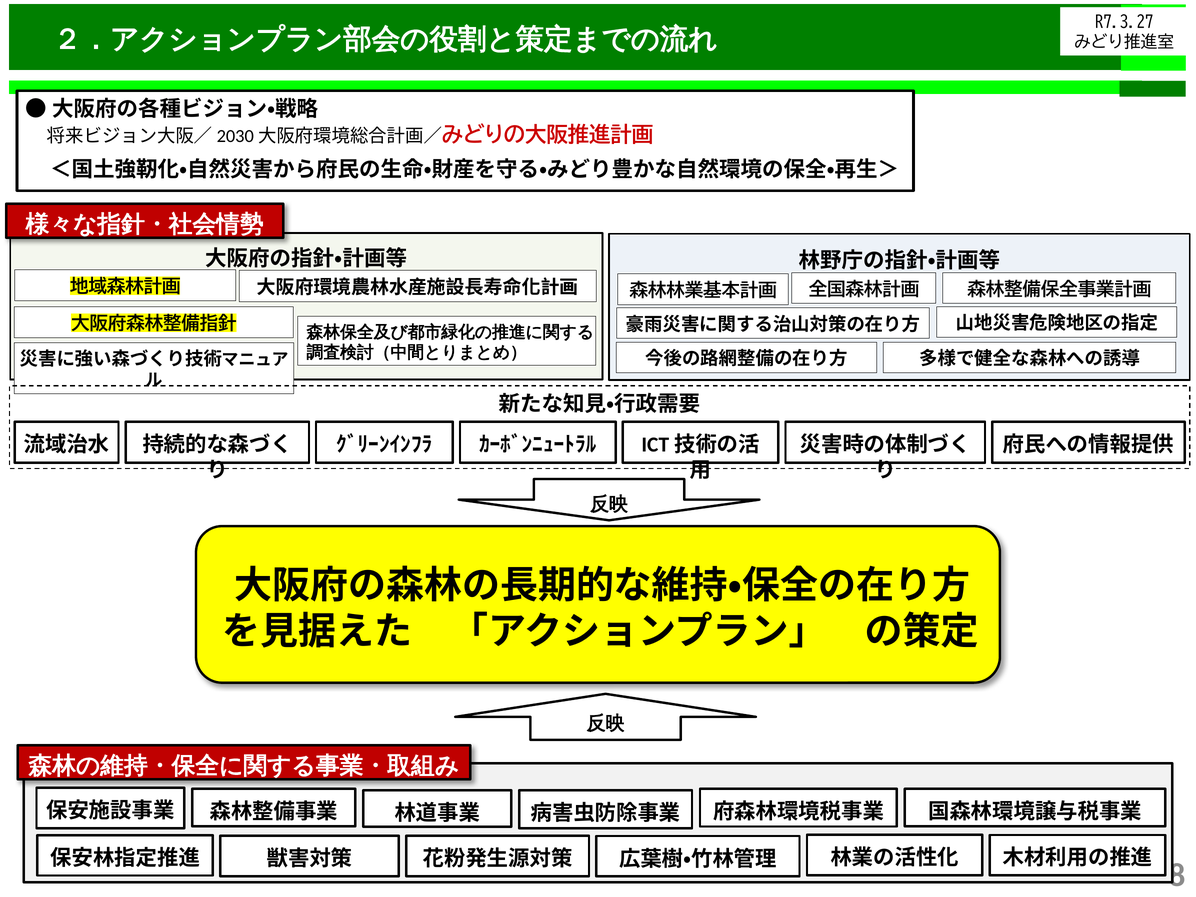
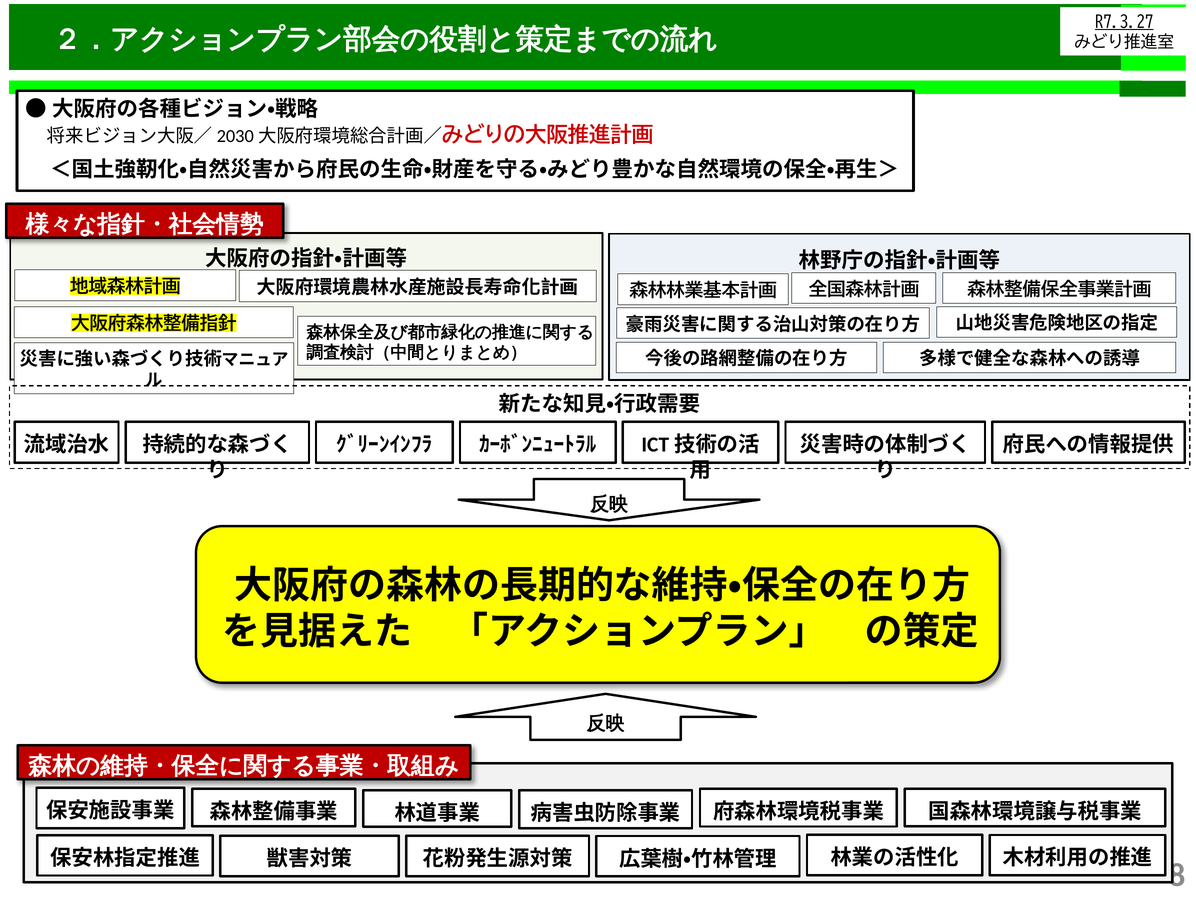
R7.3.27 underline: none -> present (1124, 22)
